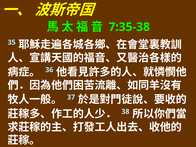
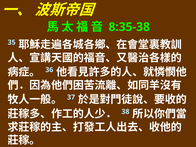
7:35-38: 7:35-38 -> 8:35-38 (129, 27)
